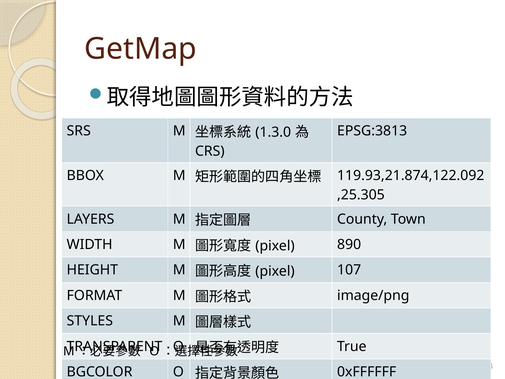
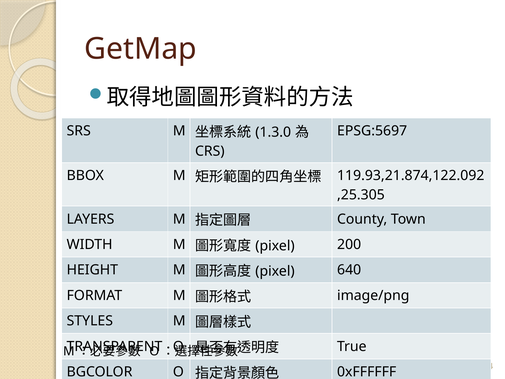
EPSG:3813: EPSG:3813 -> EPSG:5697 (372, 131)
890: 890 -> 200 (349, 244)
107: 107 -> 640 (349, 270)
